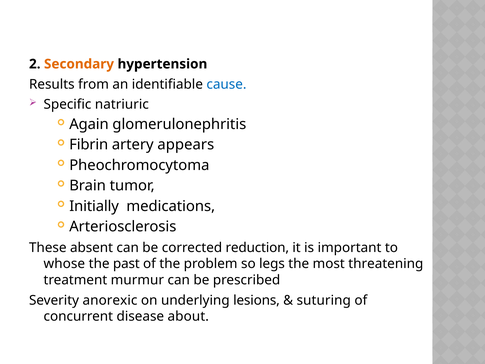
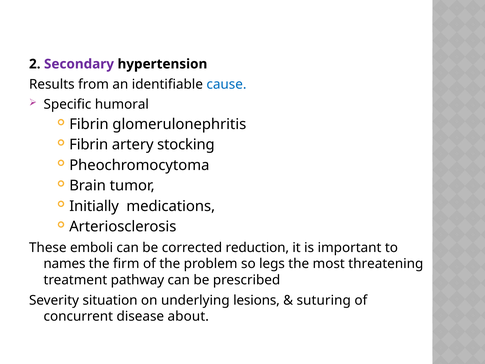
Secondary colour: orange -> purple (79, 64)
natriuric: natriuric -> humoral (122, 104)
Again: Again -> Fibrin (89, 124)
appears: appears -> stocking (186, 145)
absent: absent -> emboli (92, 247)
whose: whose -> names (64, 264)
past: past -> firm (126, 264)
murmur: murmur -> pathway (137, 280)
anorexic: anorexic -> situation (110, 300)
